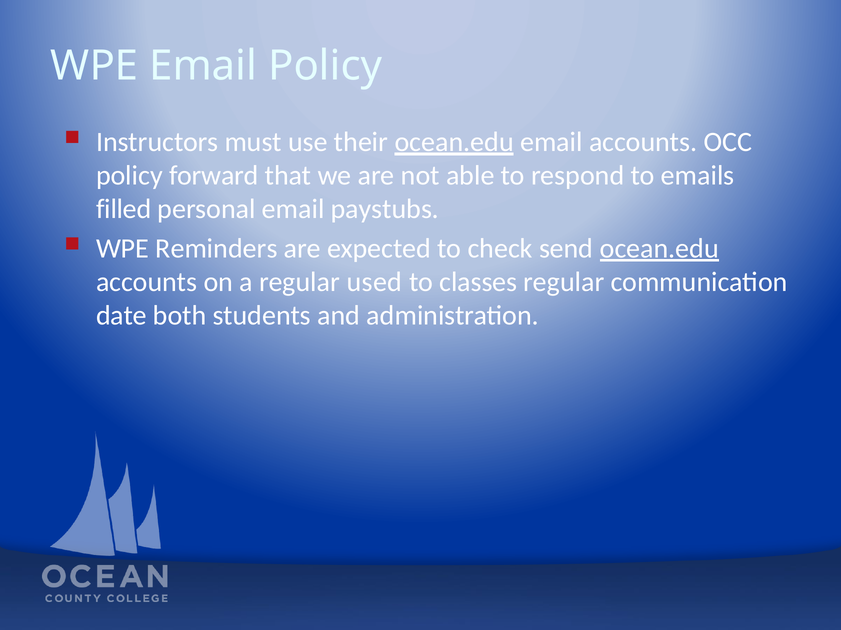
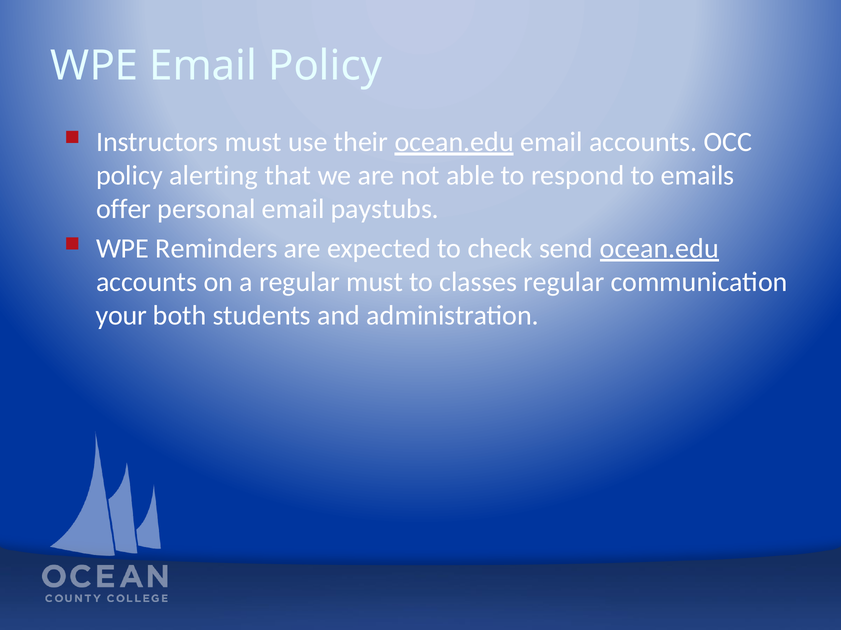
forward: forward -> alerting (214, 176)
filled: filled -> offer (124, 209)
regular used: used -> must (375, 282)
date: date -> your (121, 316)
